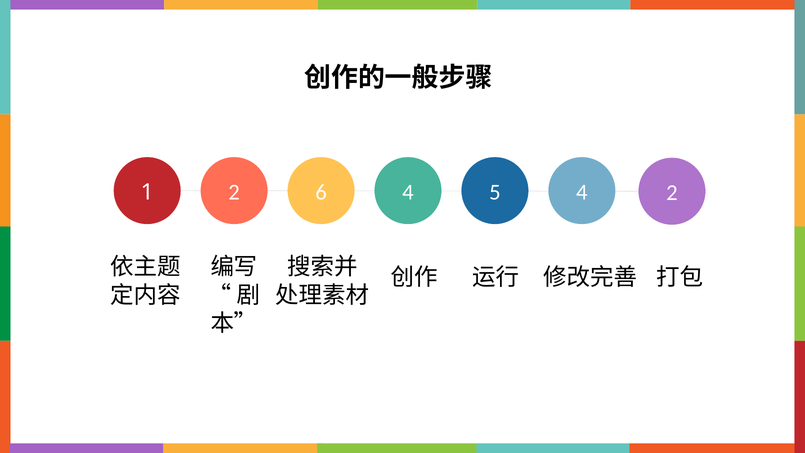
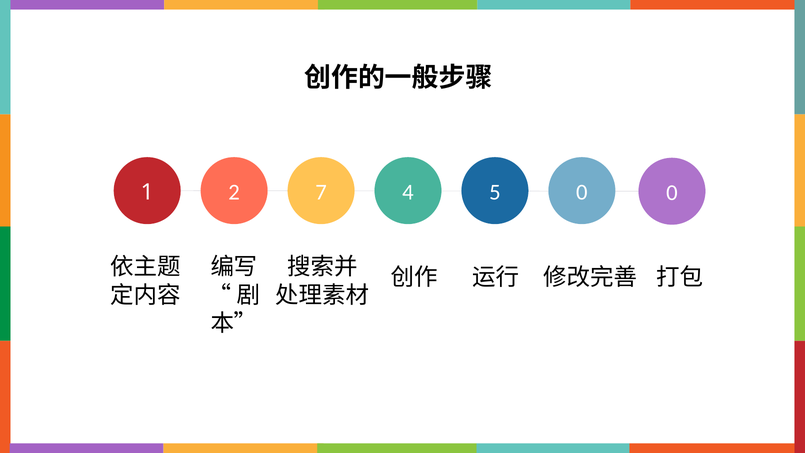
5 4: 4 -> 0 (582, 192)
6: 6 -> 7 (321, 192)
4 2: 2 -> 0 (672, 193)
